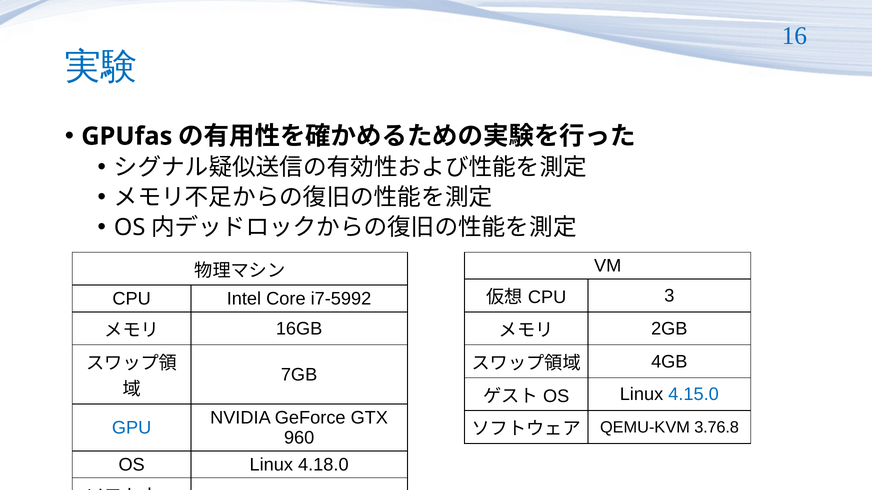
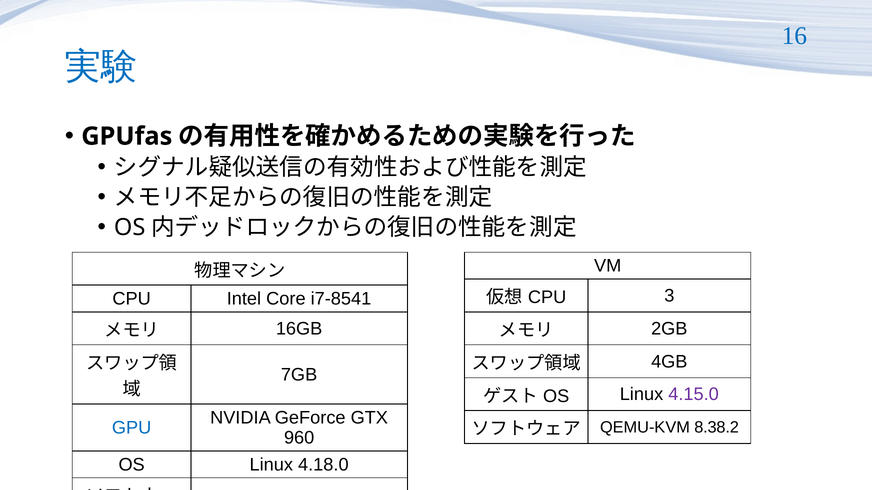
i7-5992: i7-5992 -> i7-8541 (341, 299)
4.15.0 colour: blue -> purple (694, 395)
3.76.8: 3.76.8 -> 8.38.2 (717, 428)
